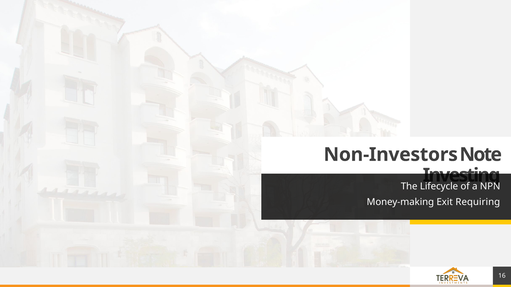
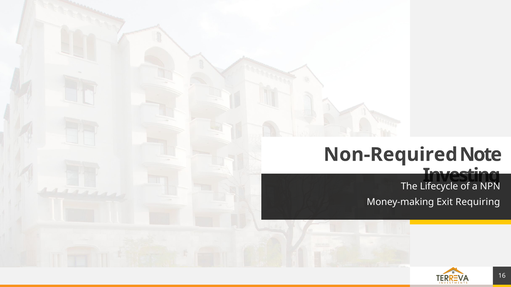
Non-Investors: Non-Investors -> Non-Required (391, 155)
